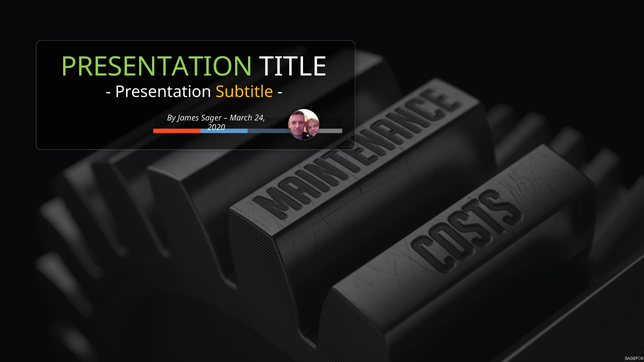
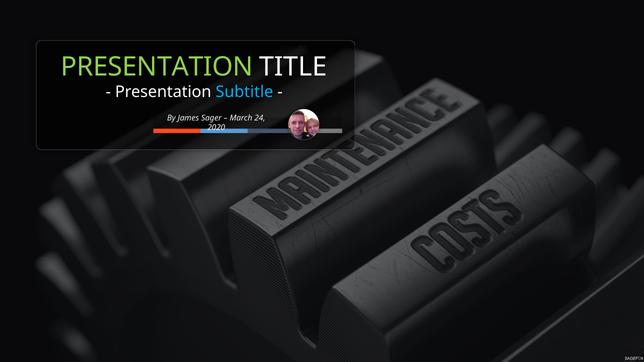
Subtitle colour: yellow -> light blue (244, 92)
